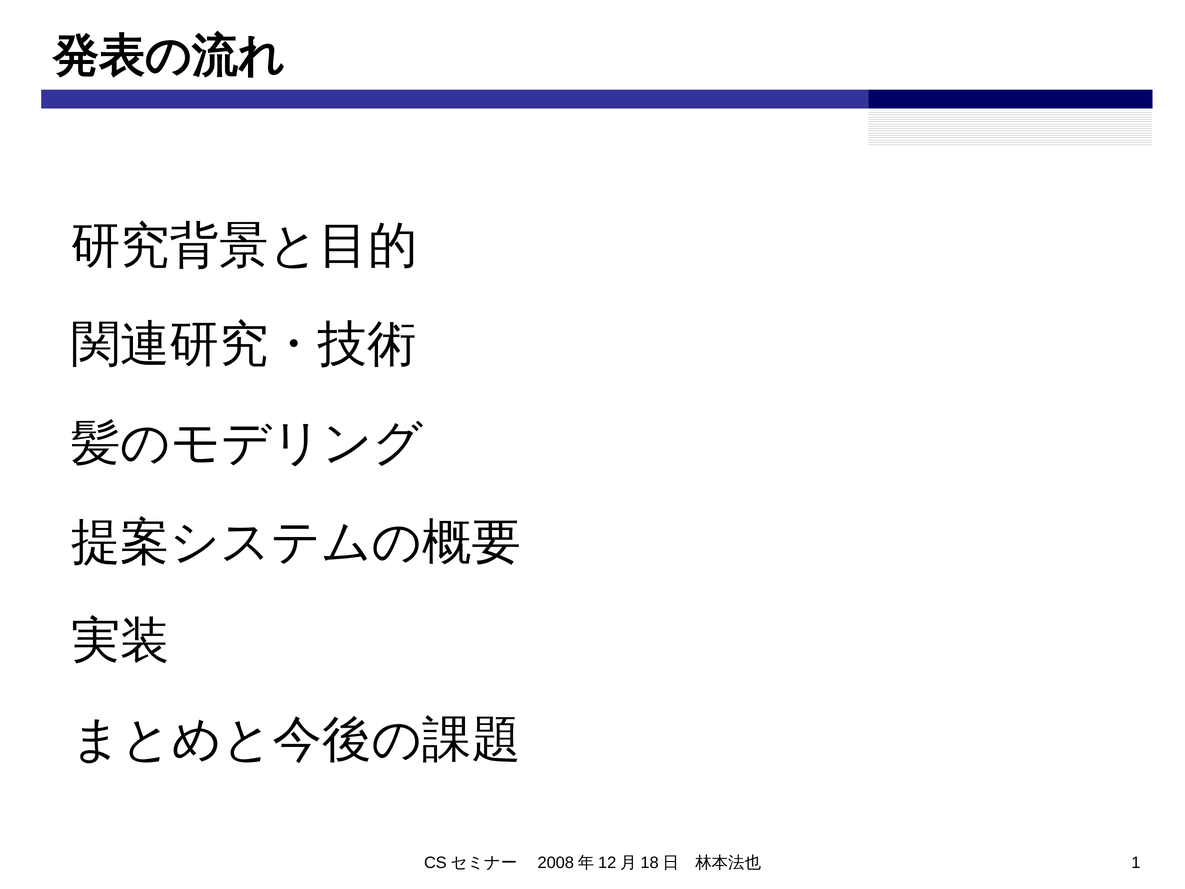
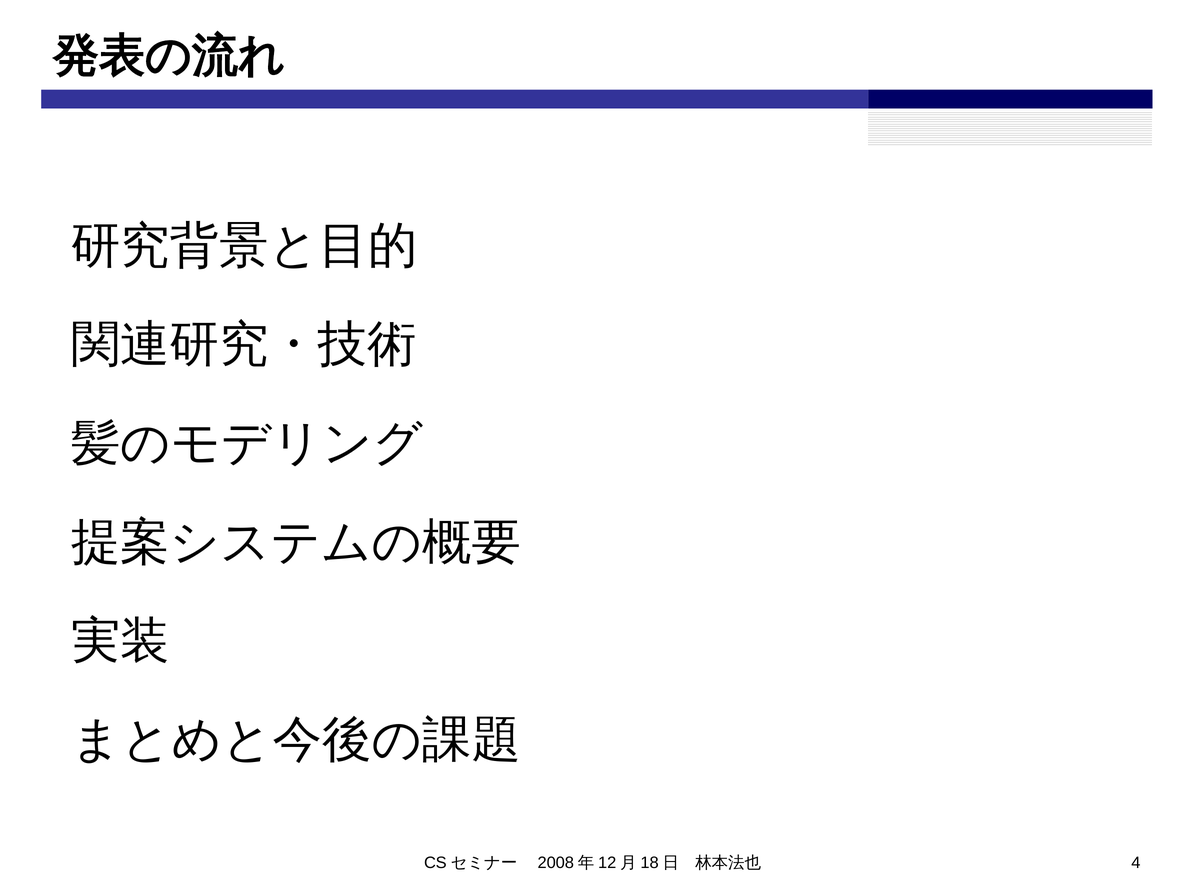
1: 1 -> 4 (1136, 863)
